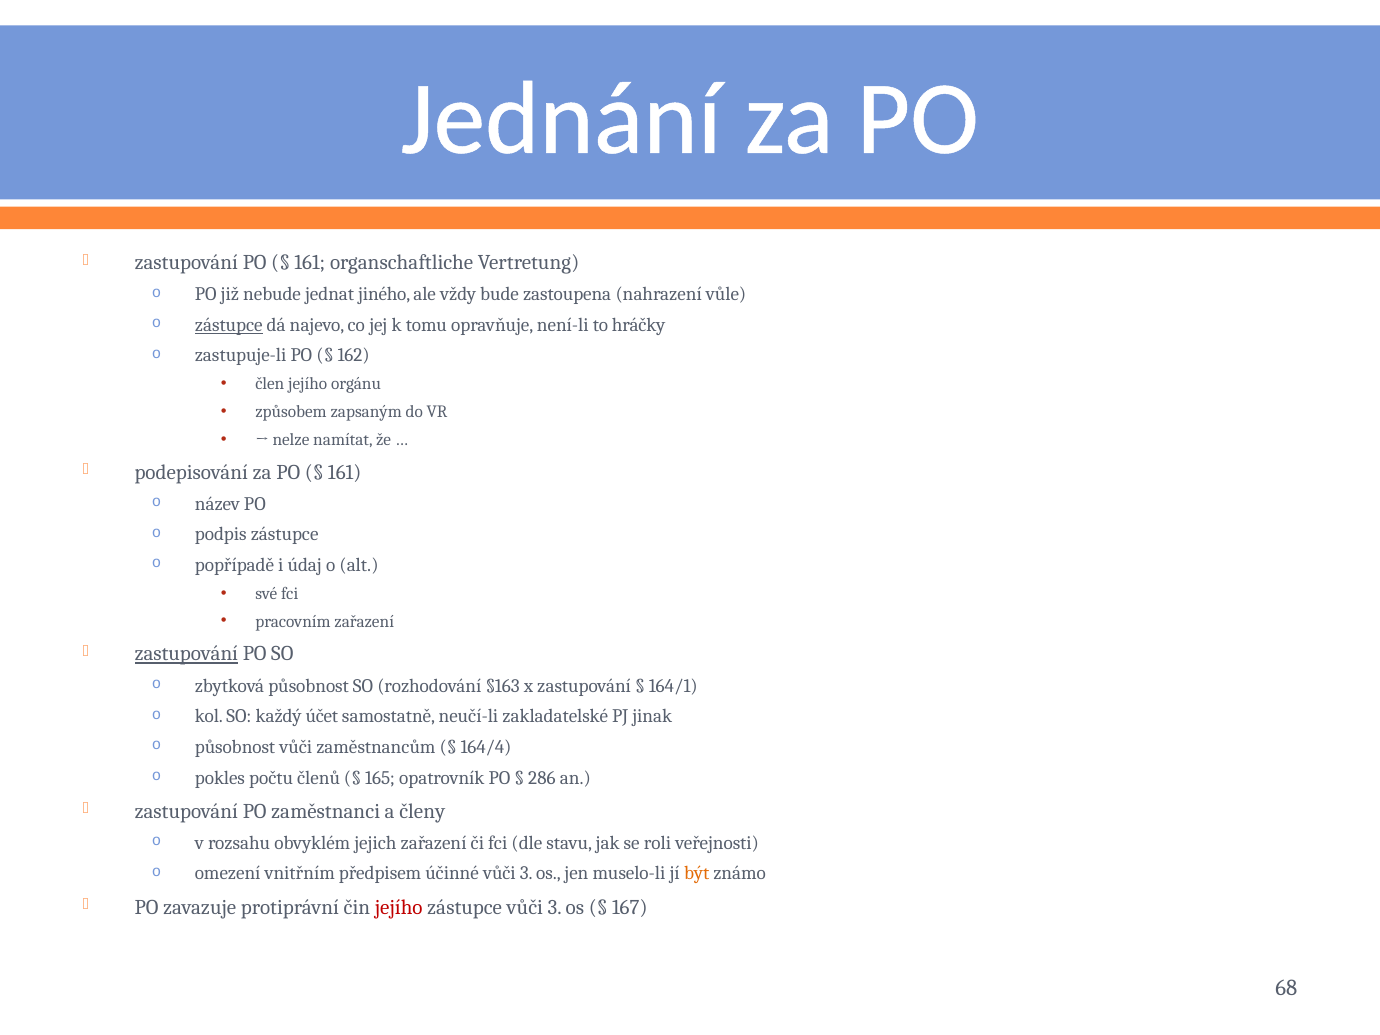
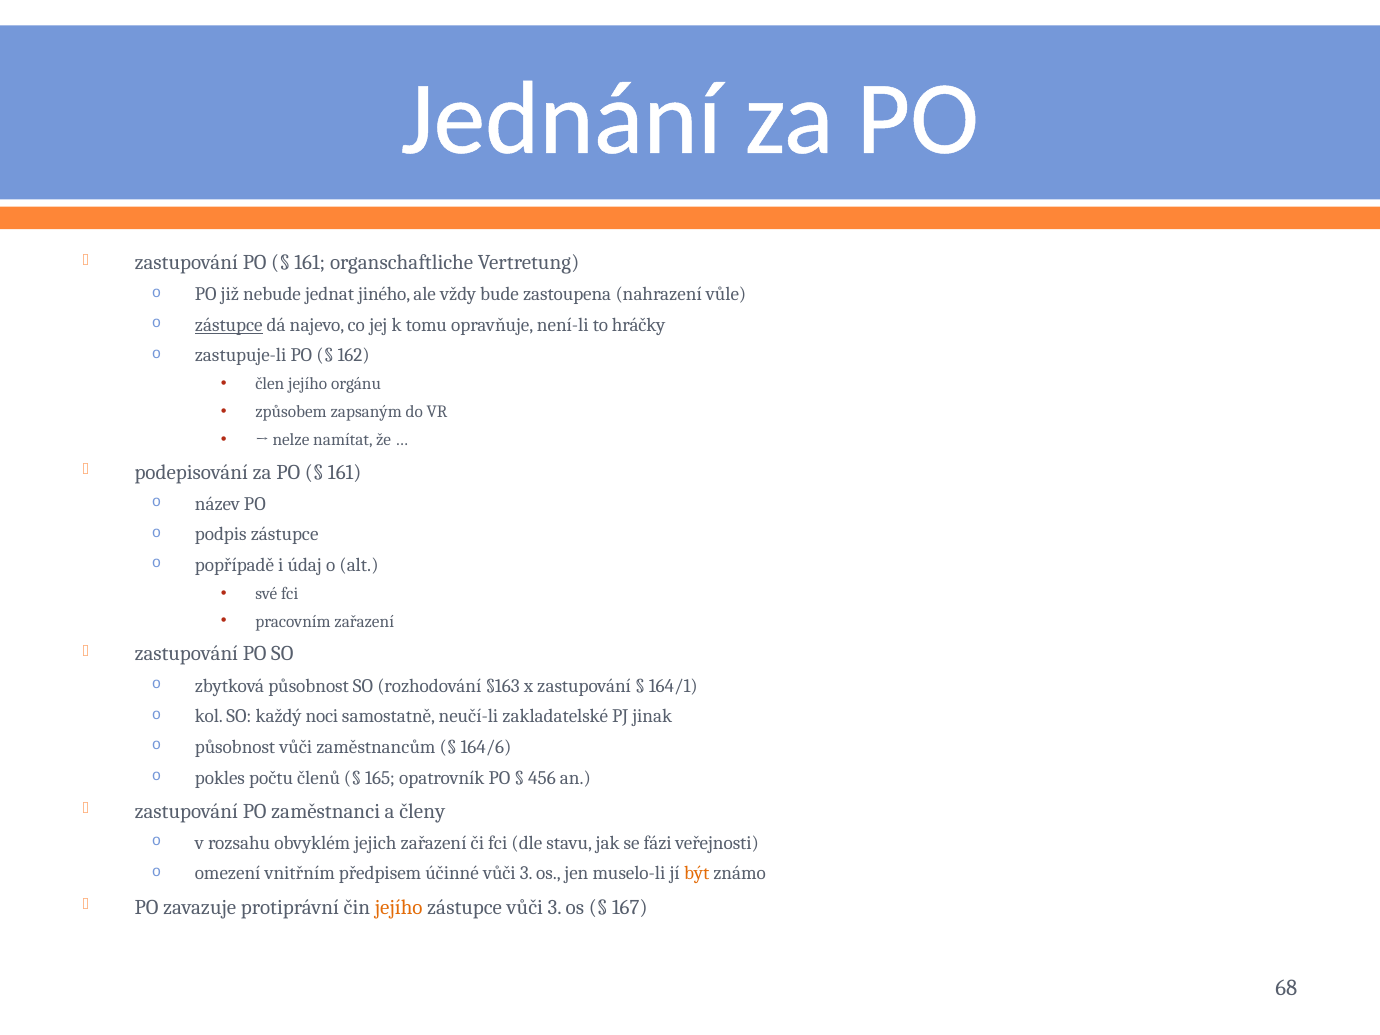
zastupování underline: present -> none (186, 654)
účet: účet -> noci (322, 716)
164/4: 164/4 -> 164/6 (486, 747)
286: 286 -> 456 (542, 778)
roli: roli -> fázi (658, 843)
jejího colour: red -> orange (399, 907)
